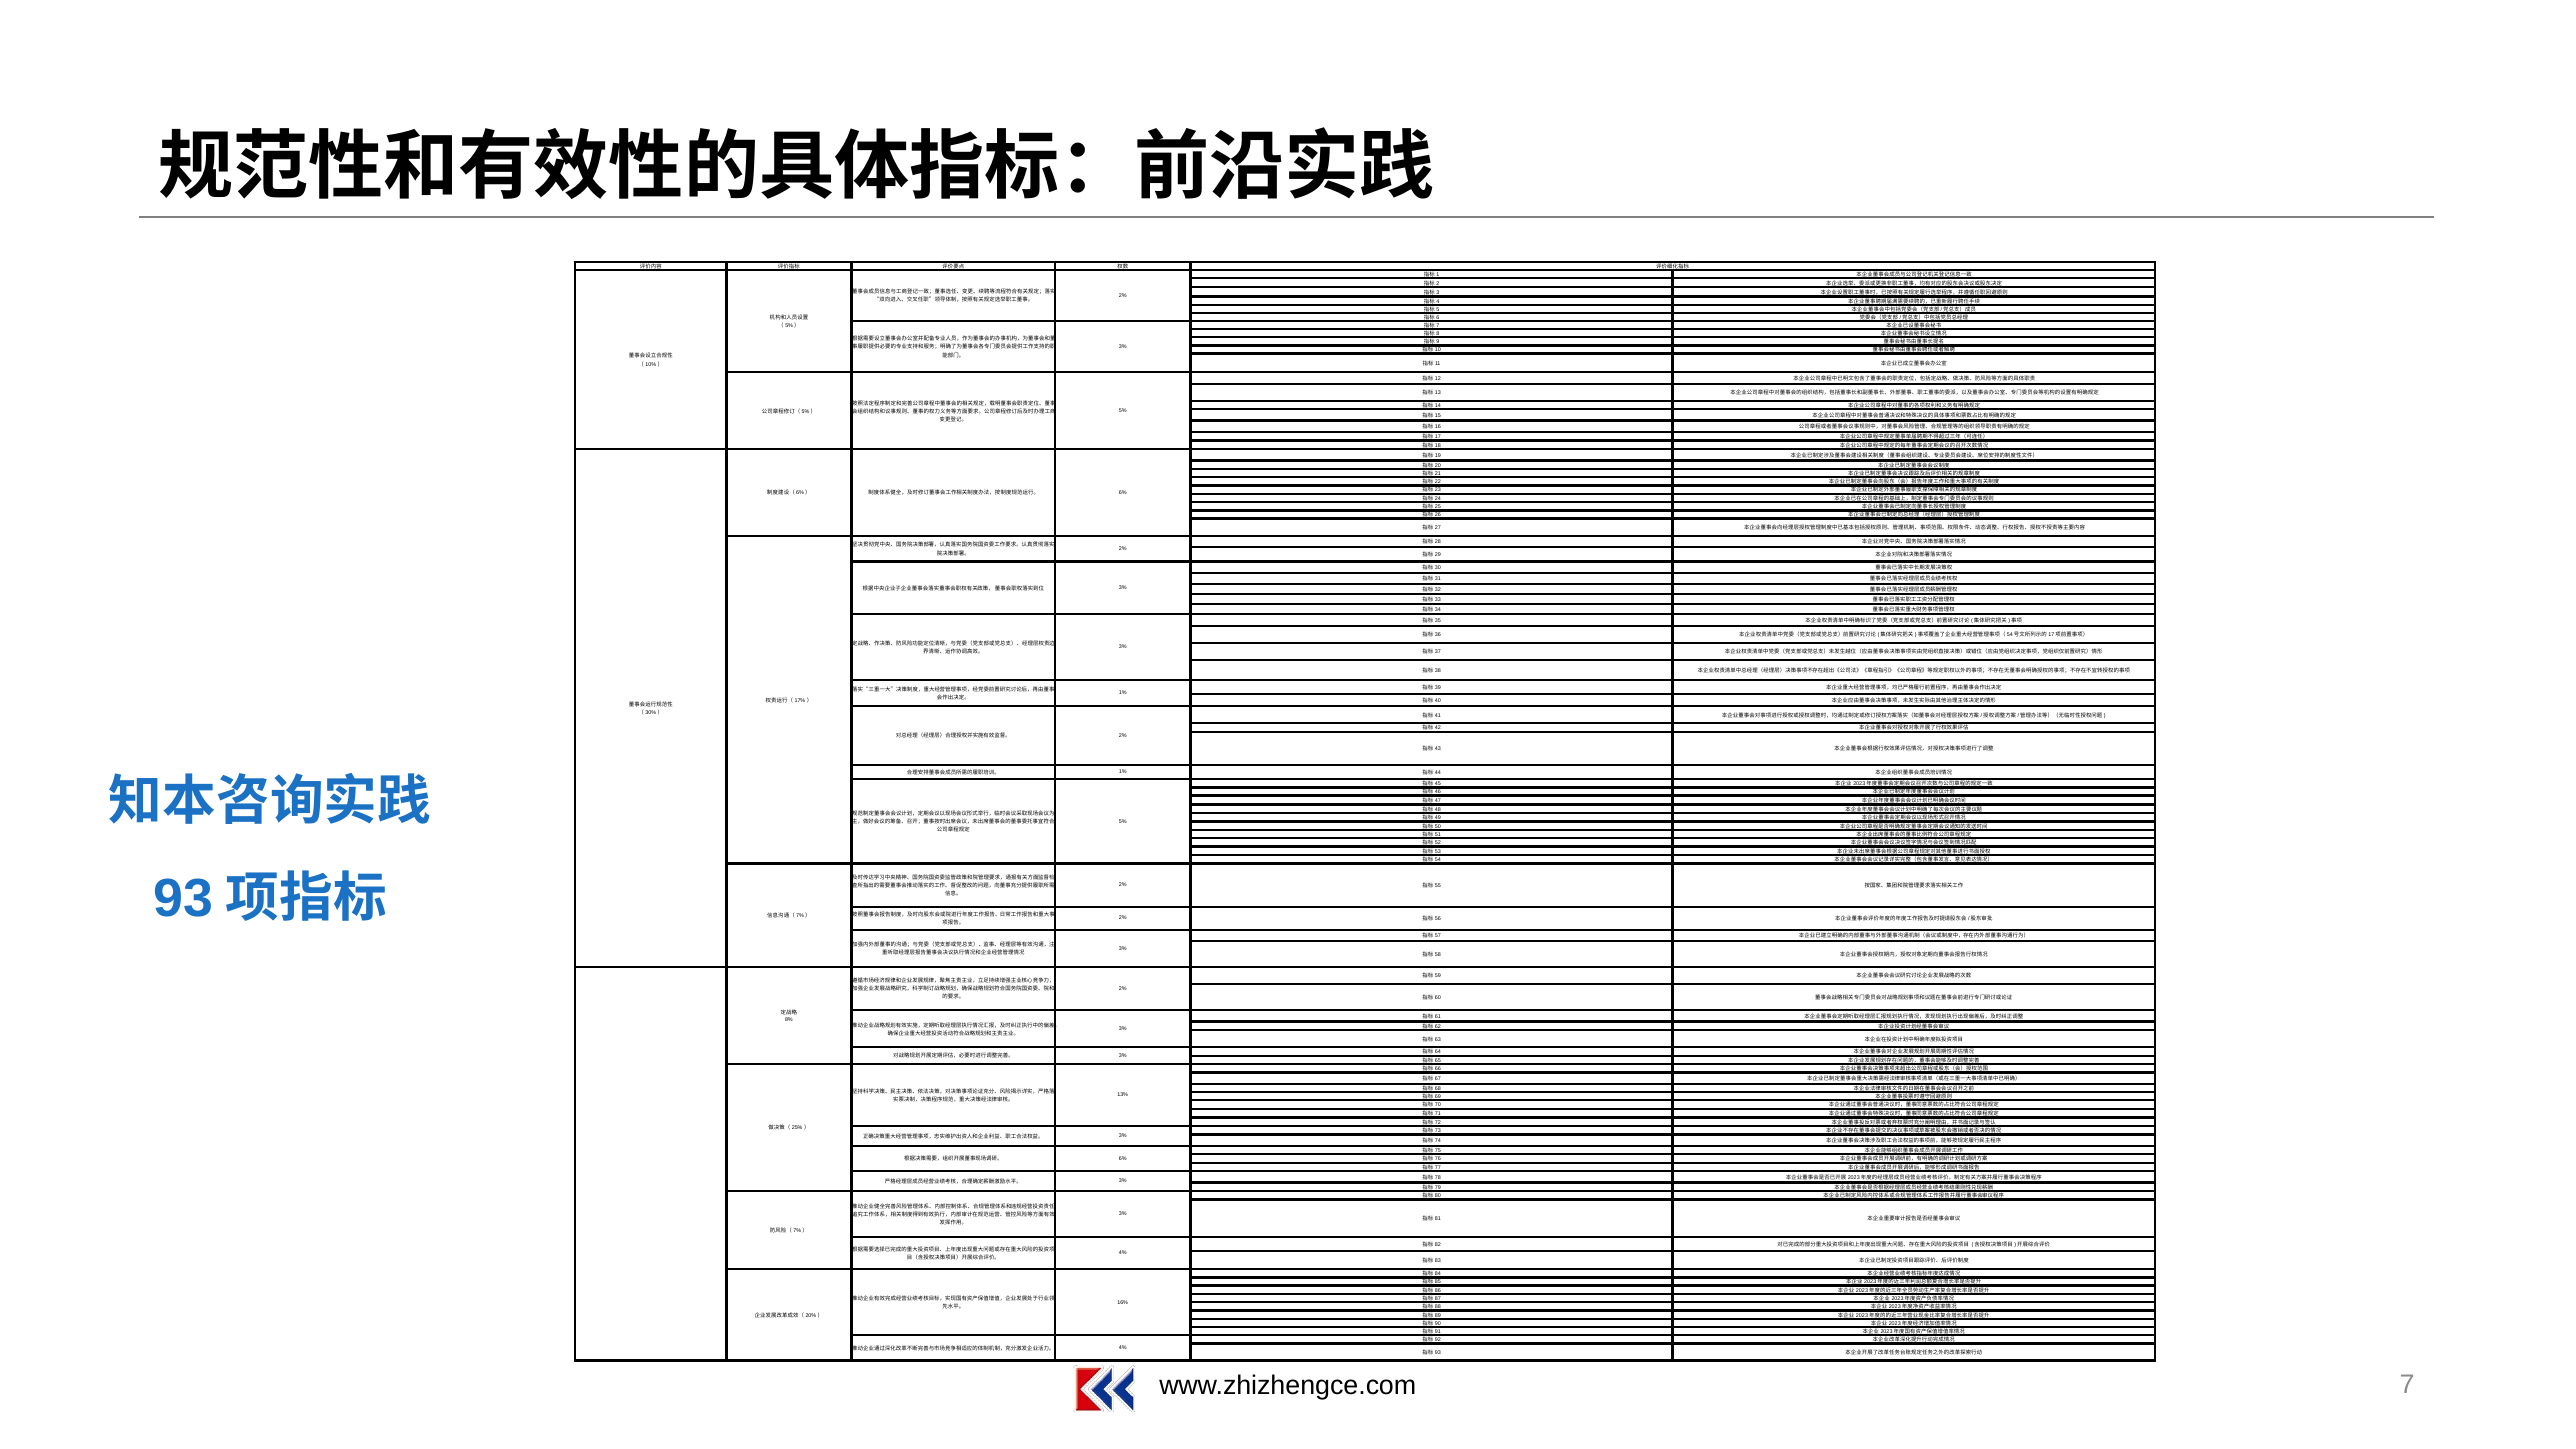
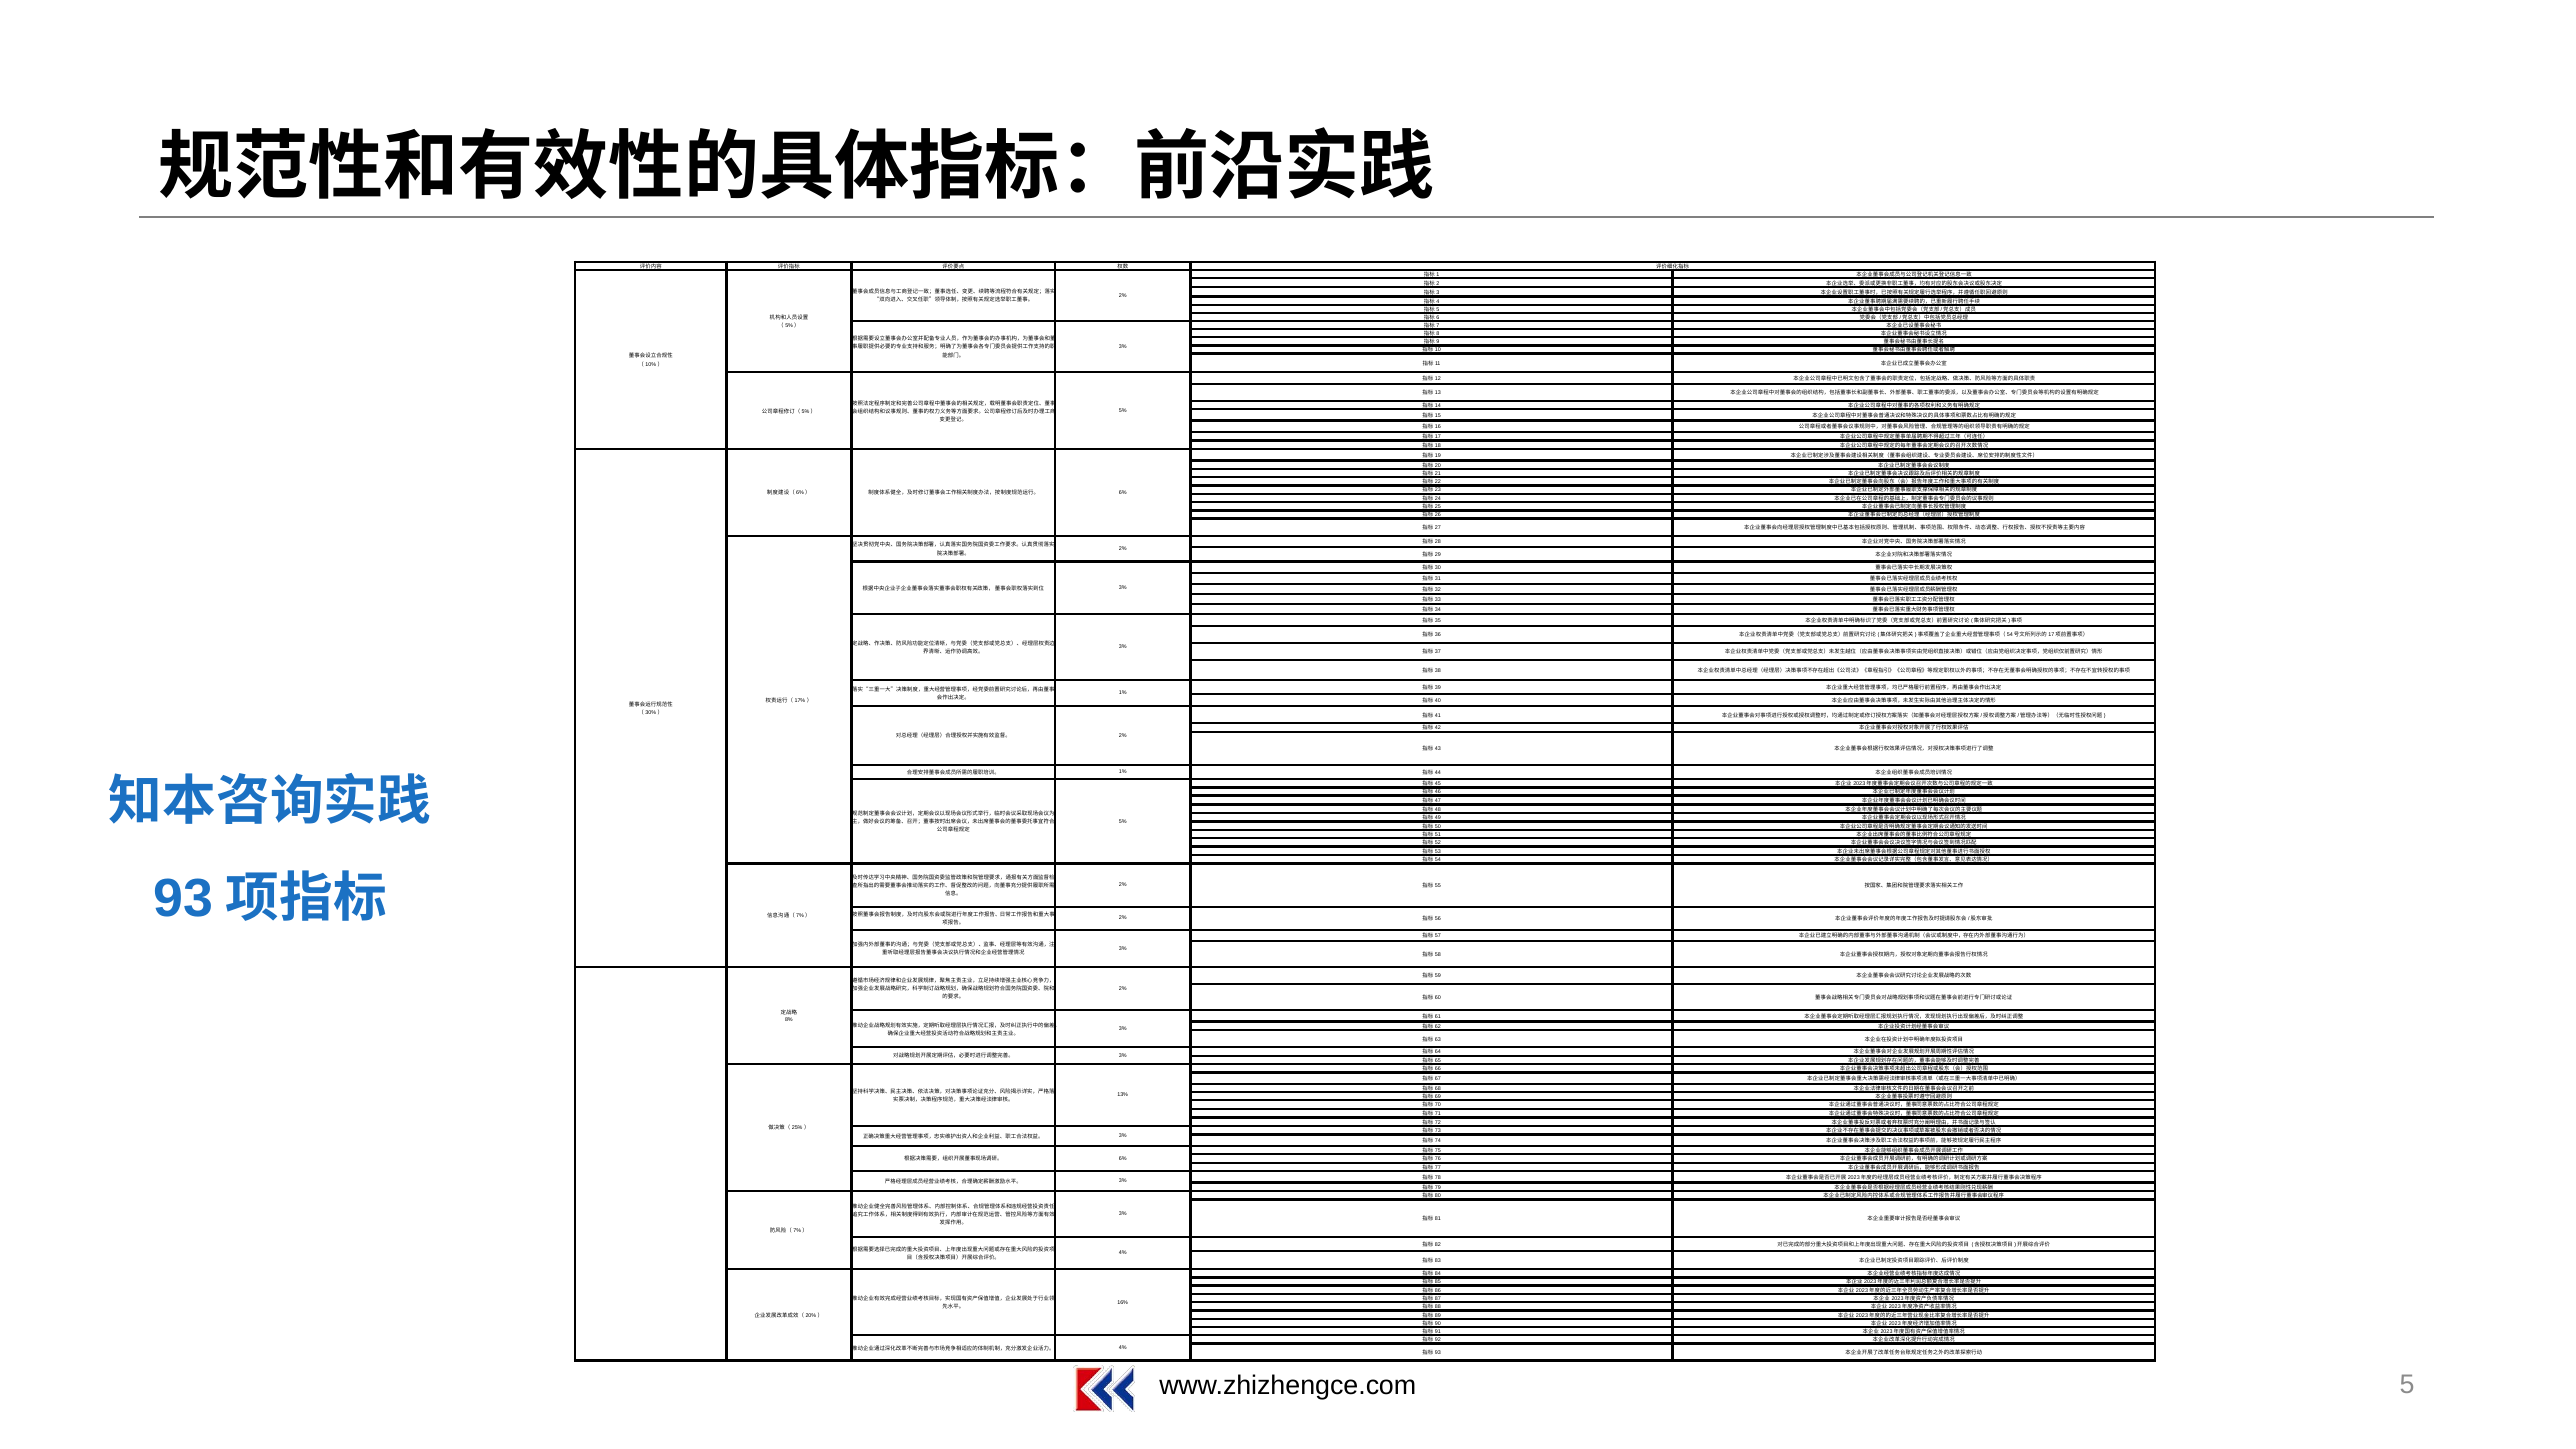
7: 7 -> 5 (2407, 1385)
